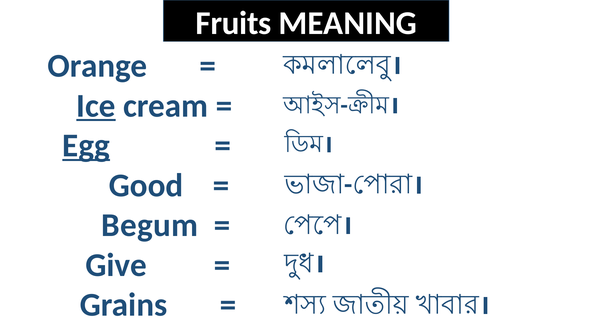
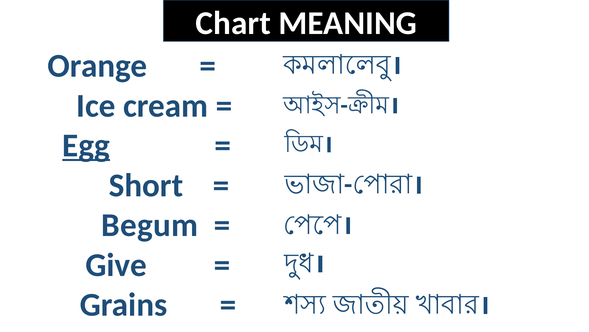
Fruits: Fruits -> Chart (233, 23)
Ice underline: present -> none (96, 106)
Good: Good -> Short (146, 185)
